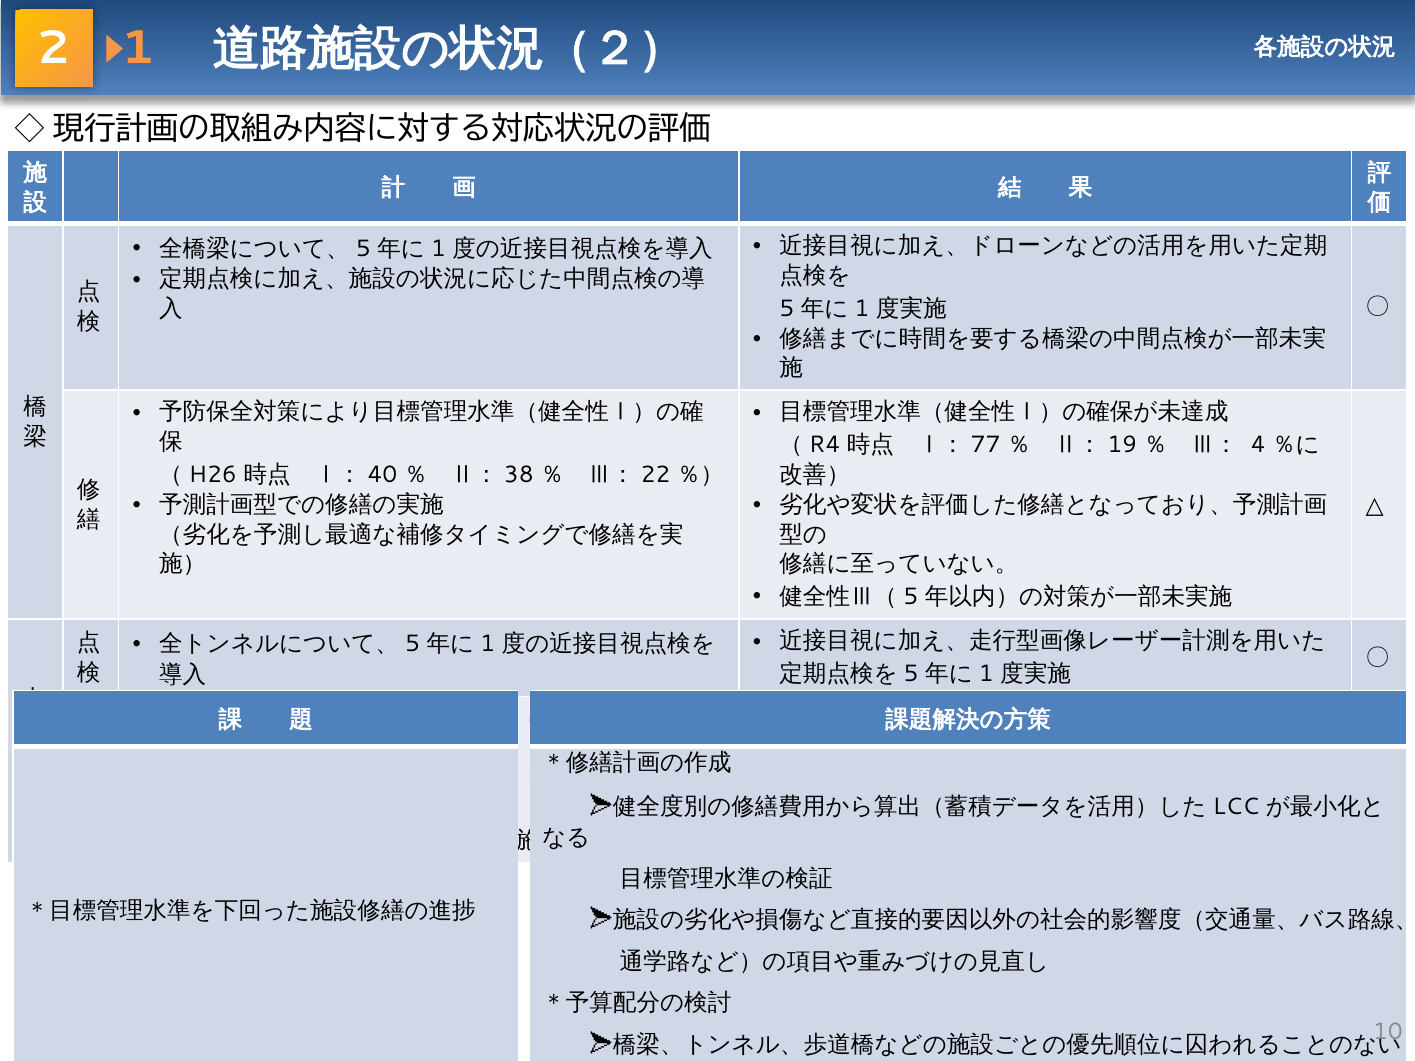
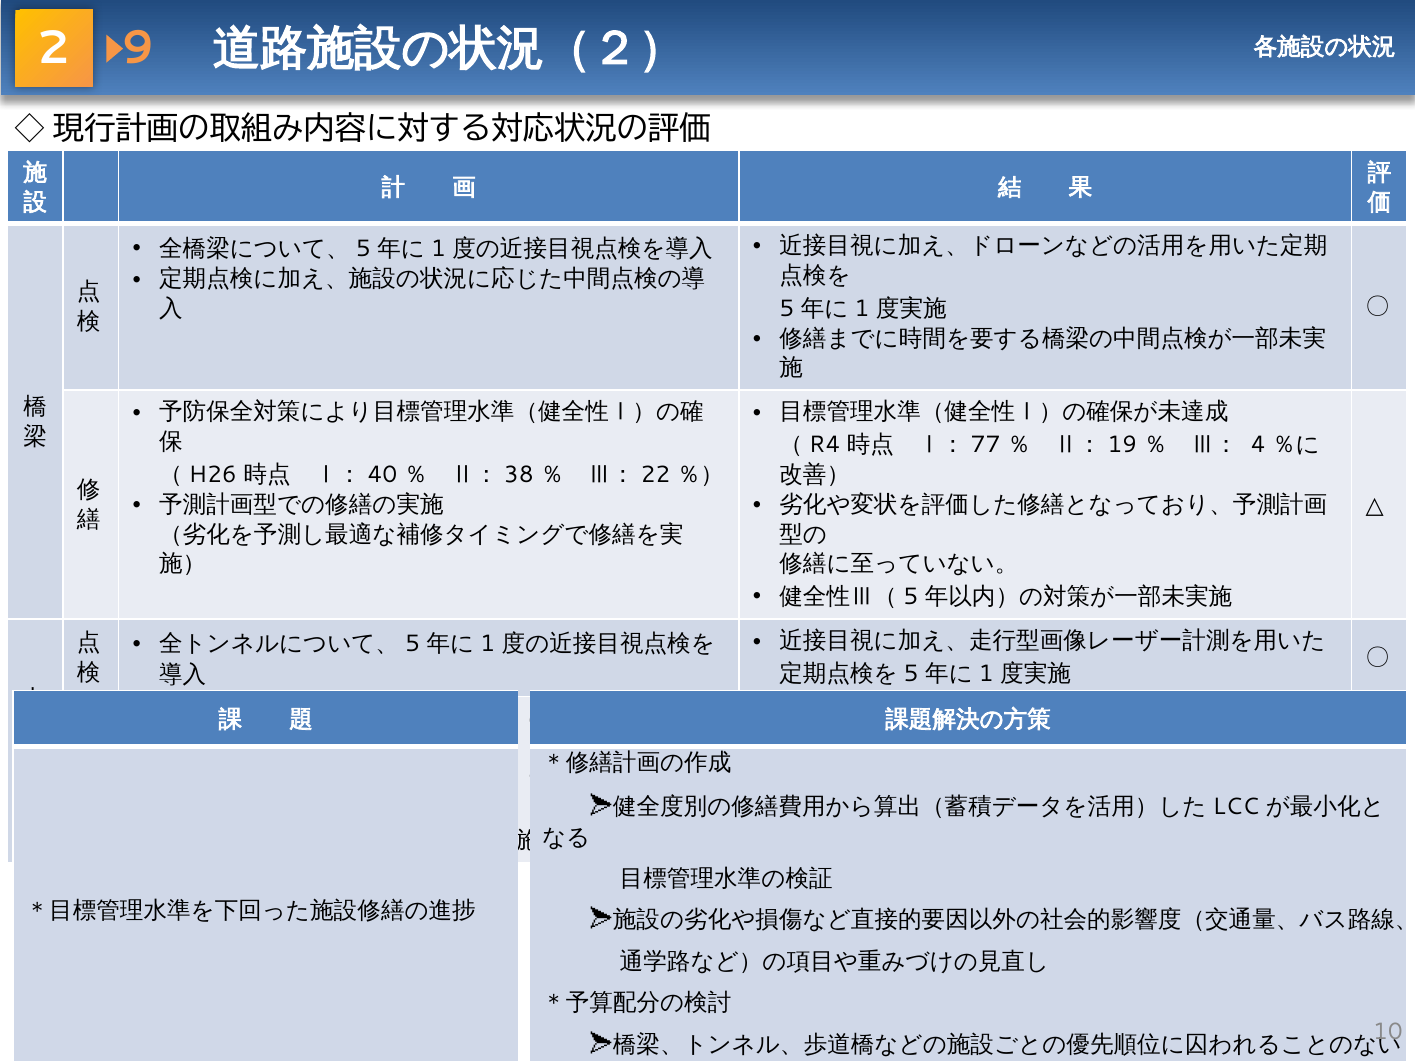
1: 1 -> 9 (138, 48)
